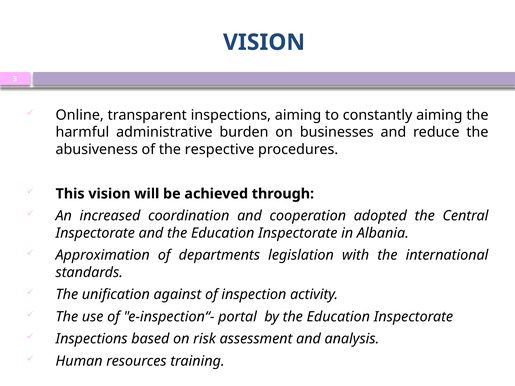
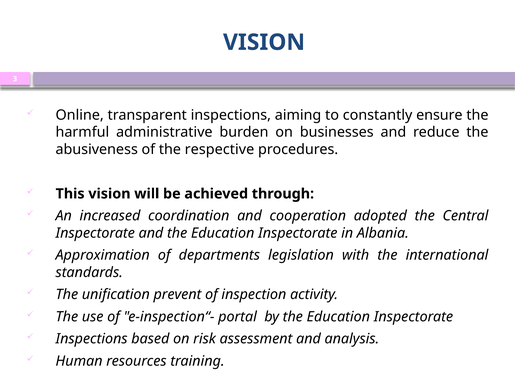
constantly aiming: aiming -> ensure (439, 115)
against: against -> prevent (177, 295)
